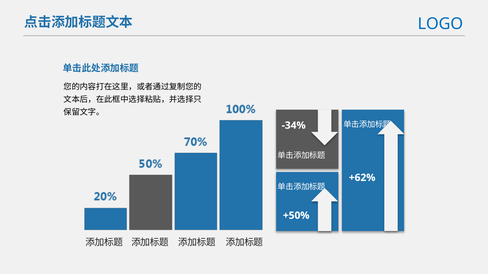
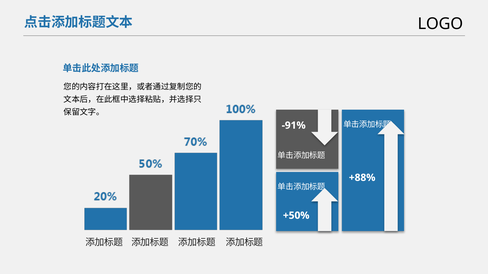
LOGO colour: blue -> black (440, 24)
-34%: -34% -> -91% (294, 126)
+62%: +62% -> +88% (362, 178)
